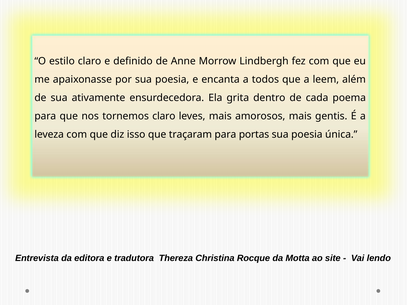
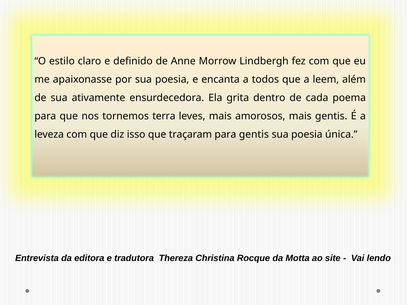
tornemos claro: claro -> terra (164, 116)
para portas: portas -> gentis (254, 134)
